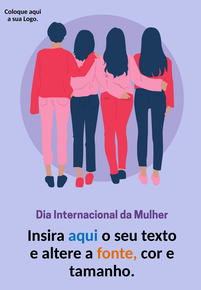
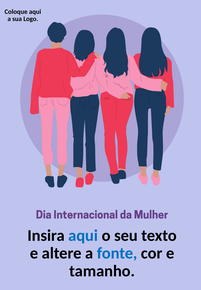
fonte colour: orange -> blue (117, 254)
